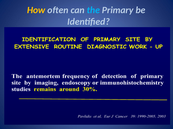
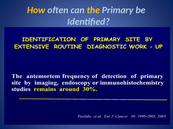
the colour: light blue -> yellow (93, 10)
